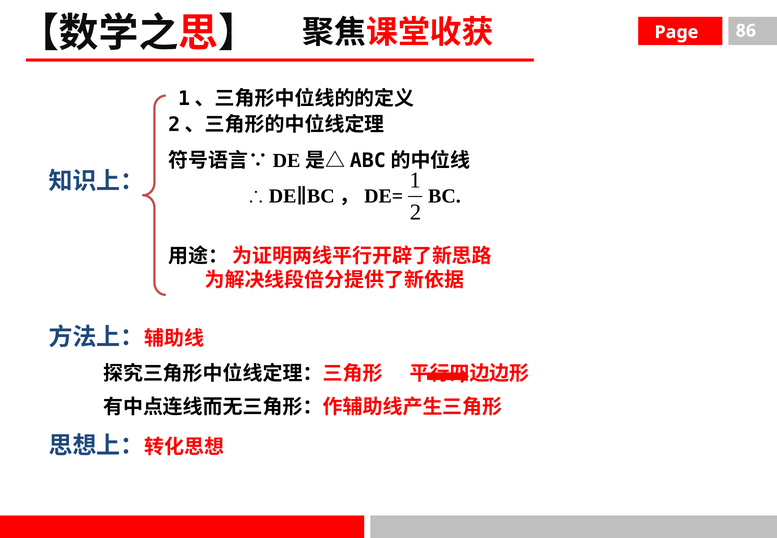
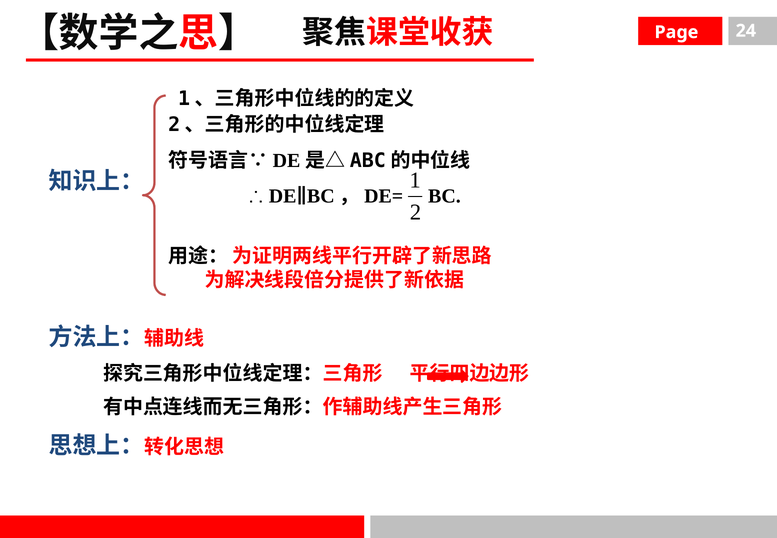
86: 86 -> 24 (746, 31)
